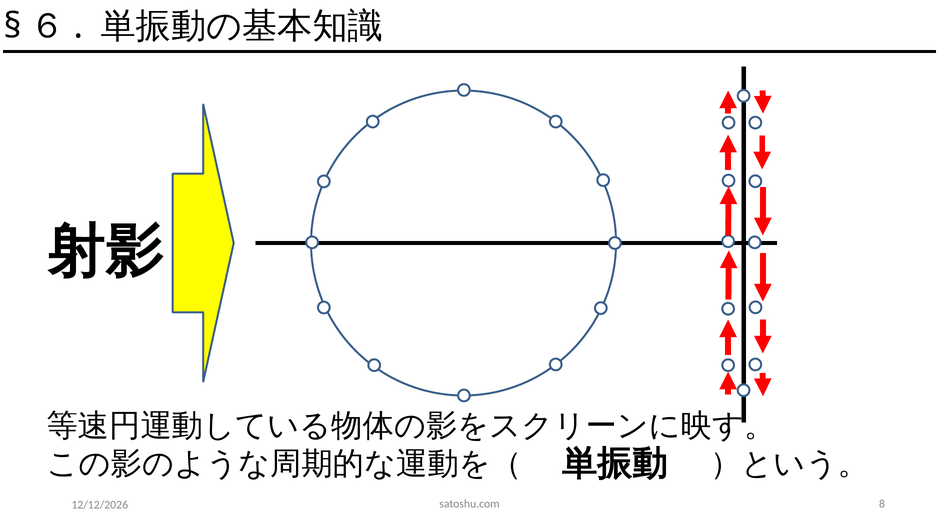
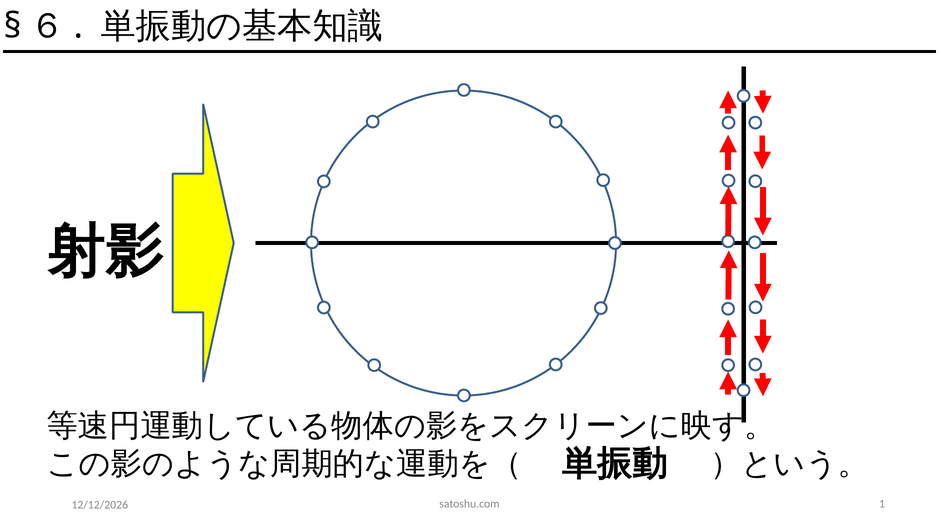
8: 8 -> 1 (882, 504)
